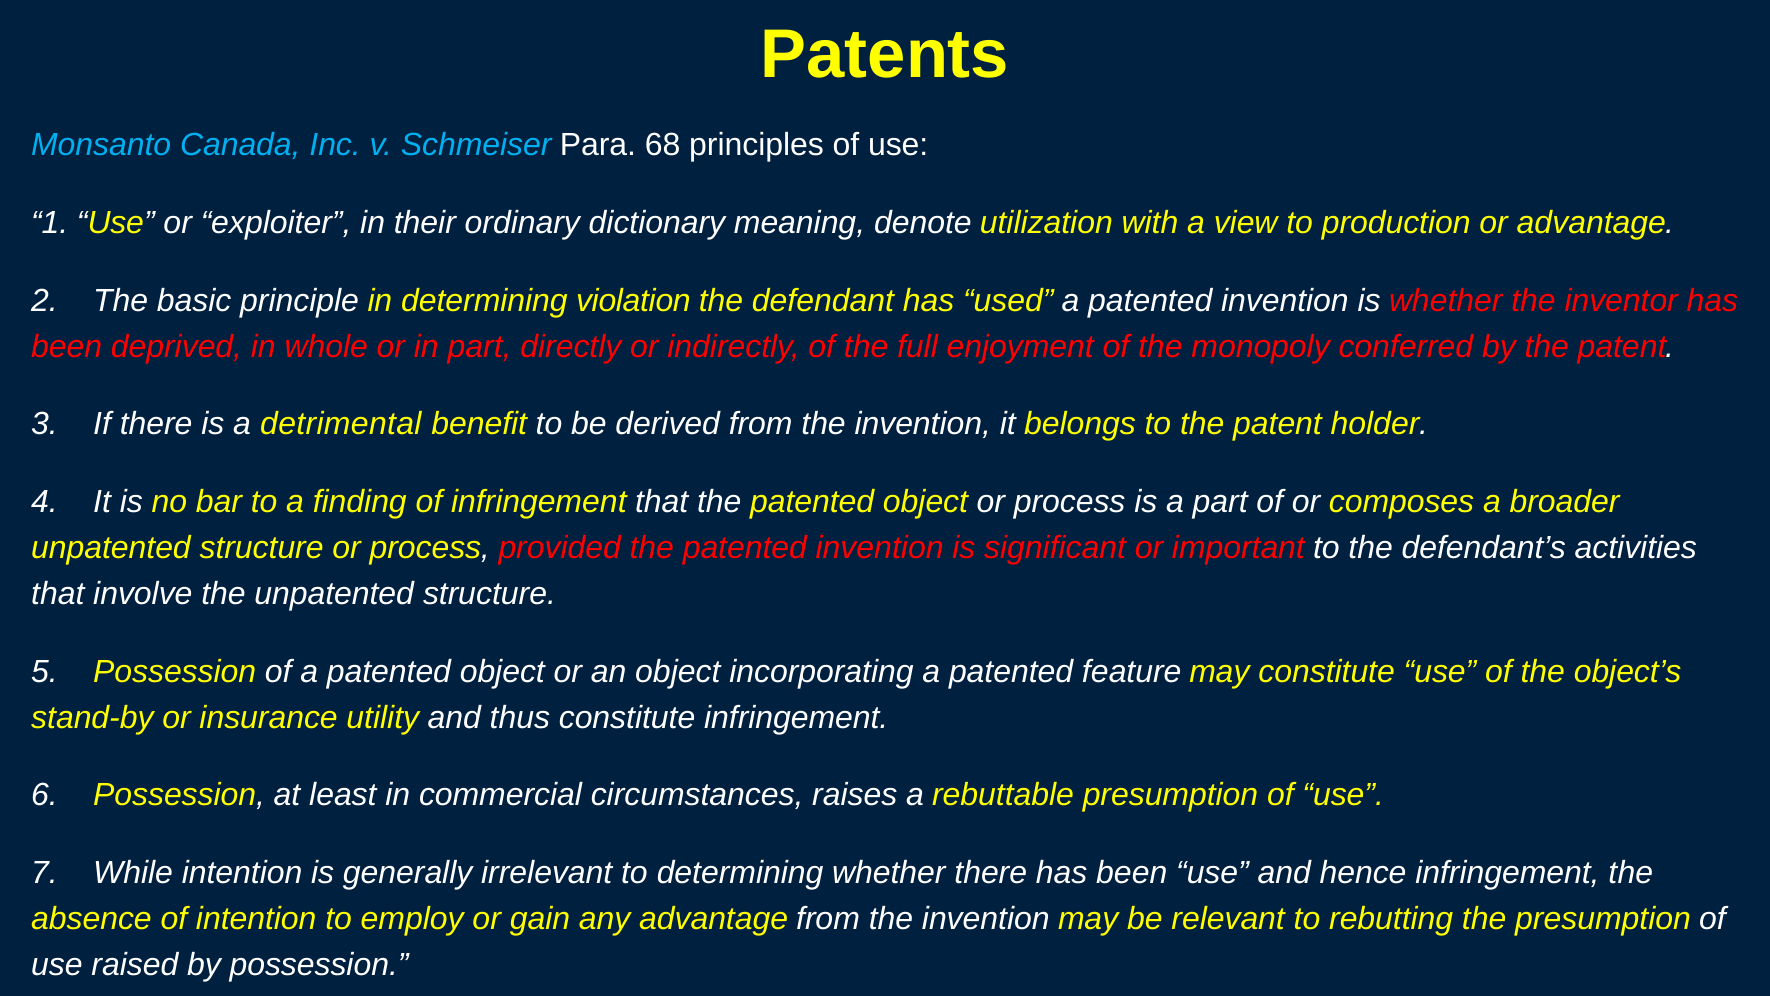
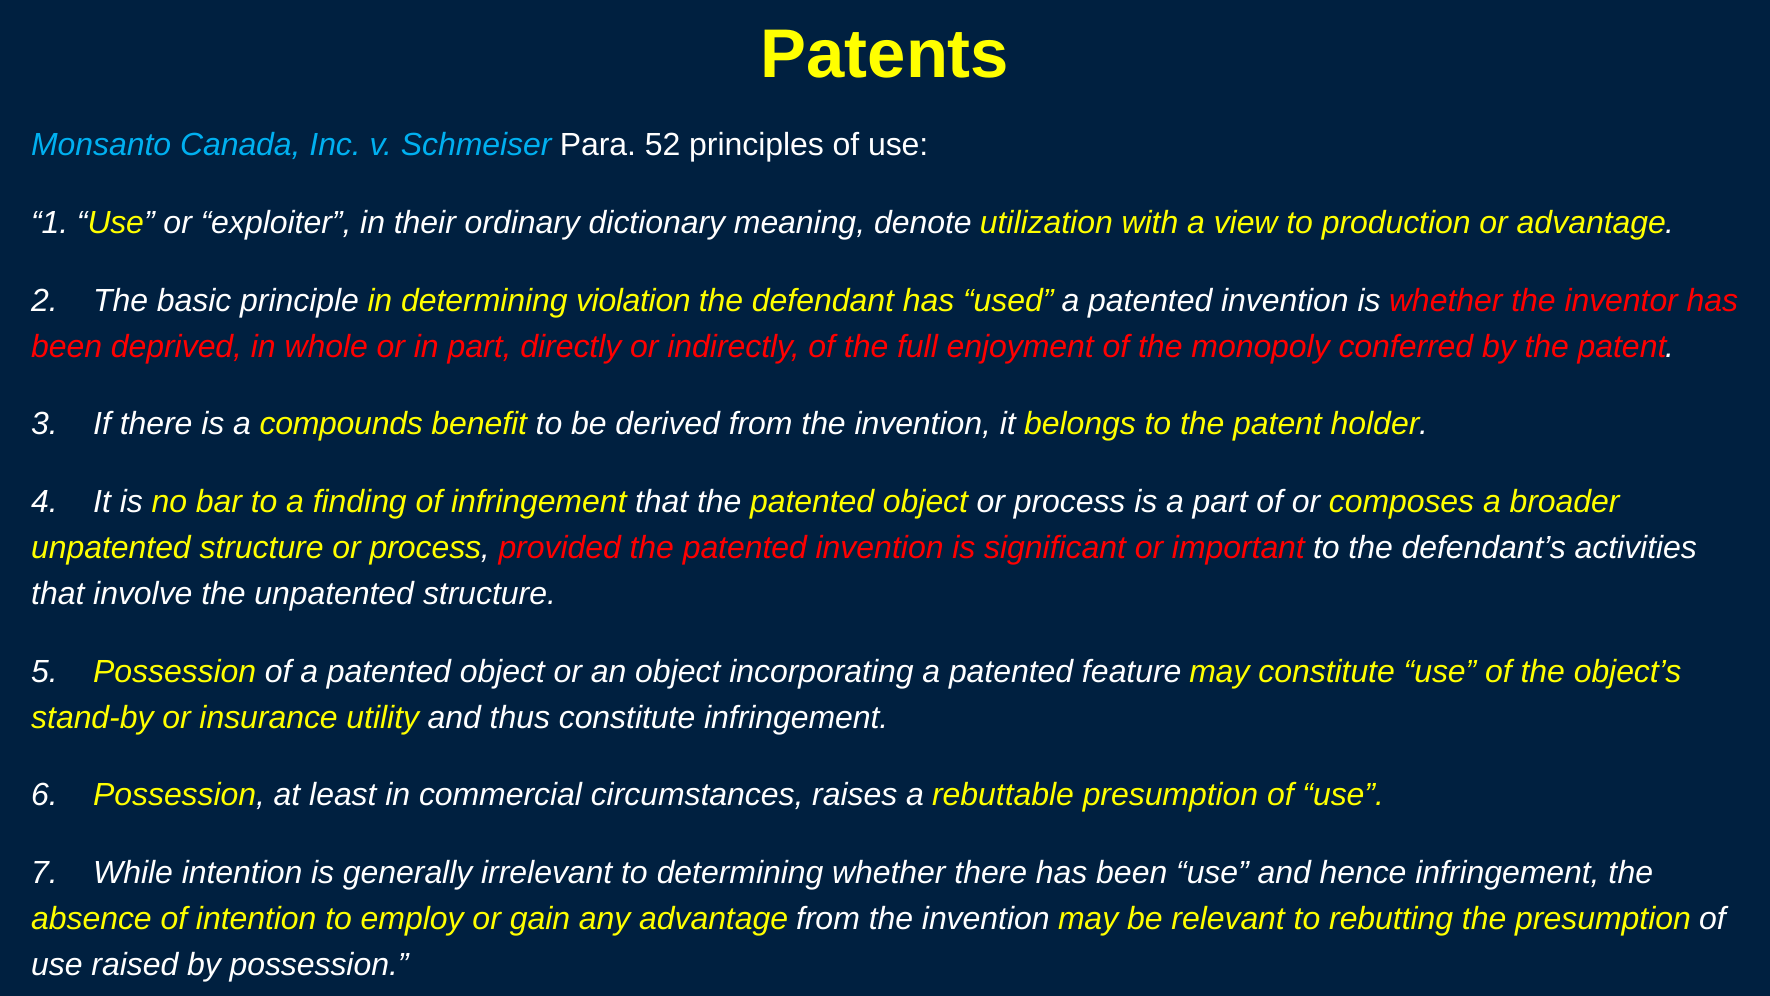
68: 68 -> 52 (663, 145)
detrimental: detrimental -> compounds (341, 424)
